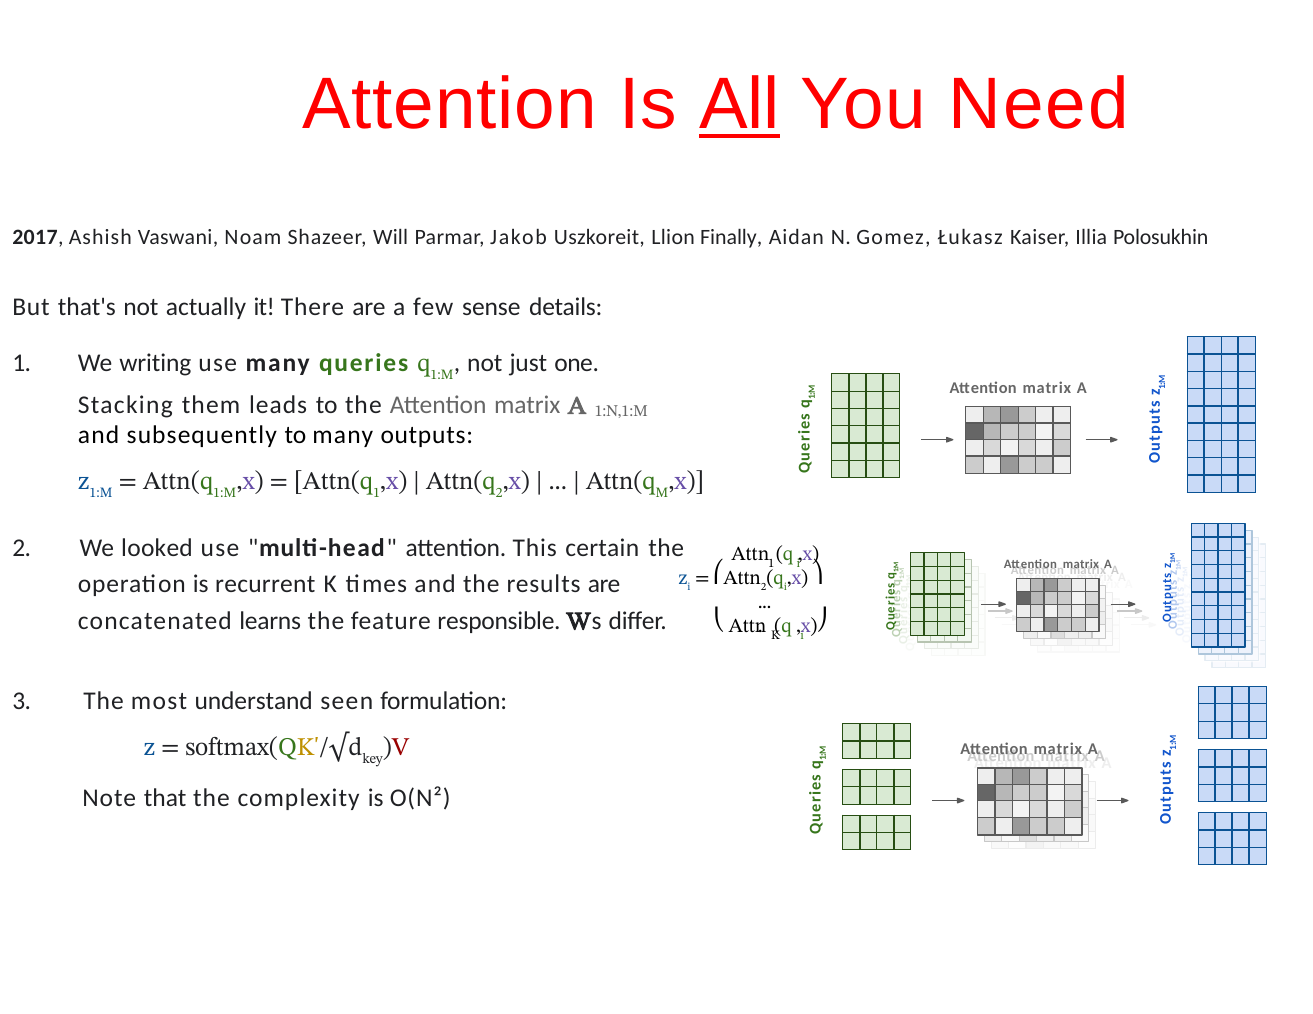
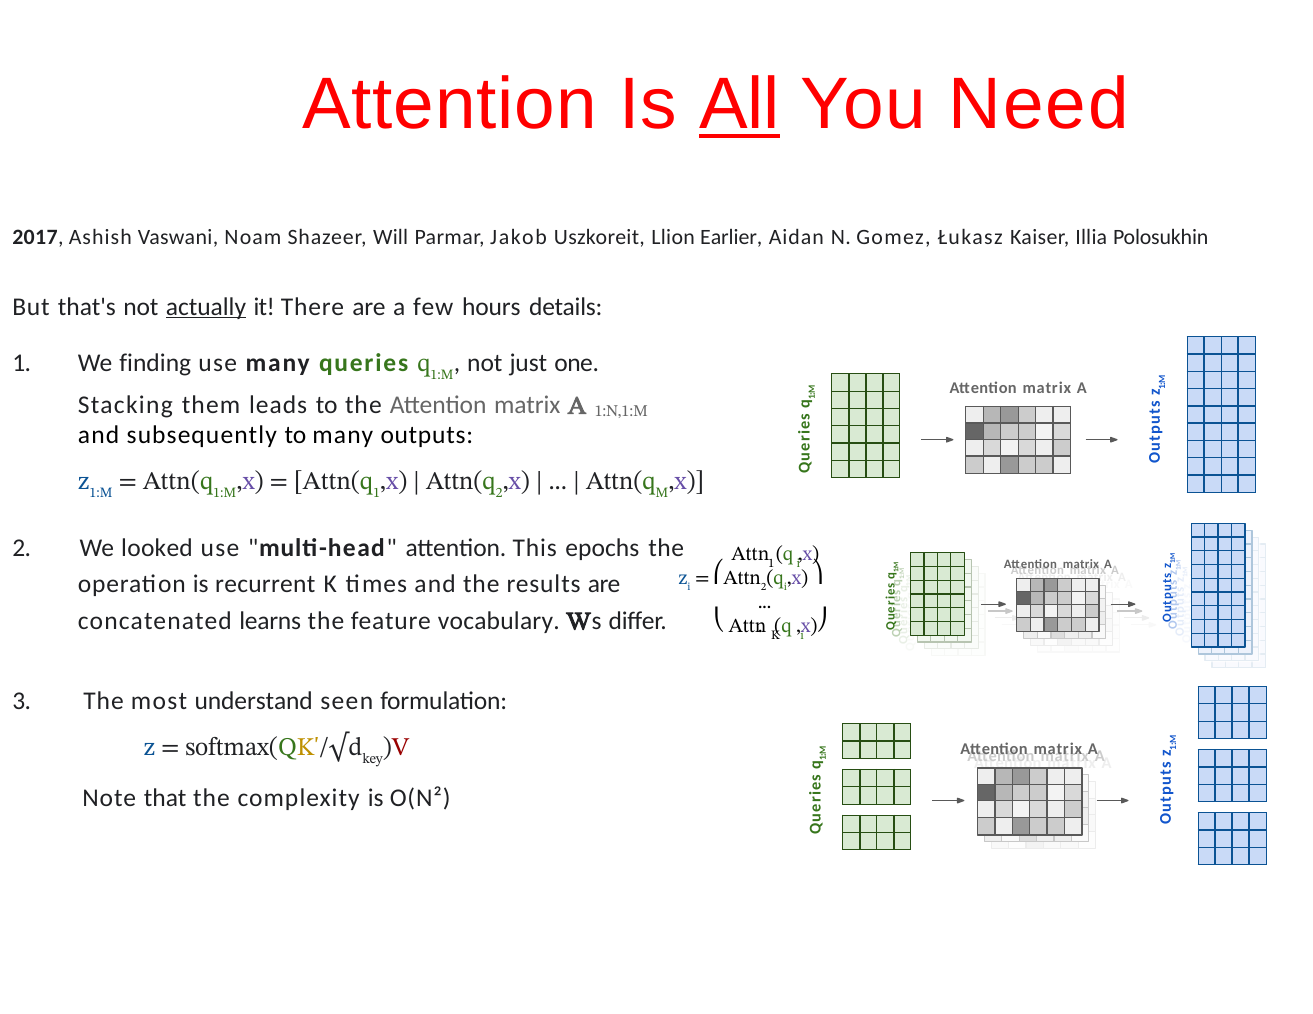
Finally: Finally -> Earlier (731, 237)
actually underline: none -> present (206, 307)
sense: sense -> hours (491, 307)
writing: writing -> finding (155, 363)
certain: certain -> epochs (602, 548)
responsible: responsible -> vocabulary (499, 621)
